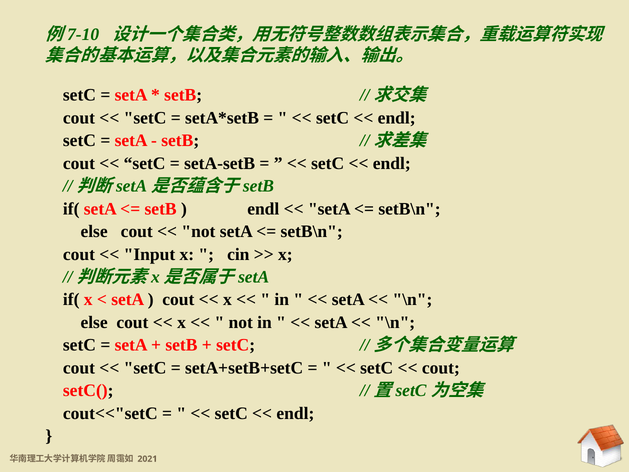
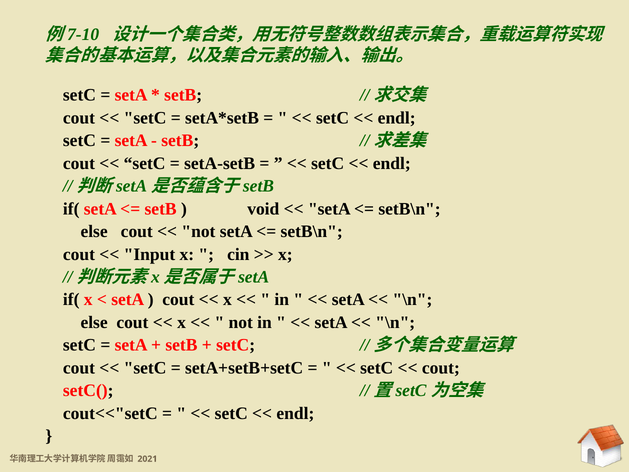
endl: endl -> void (263, 209)
